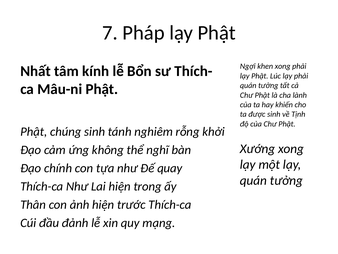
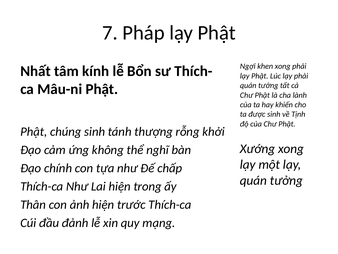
nghiêm: nghiêm -> thượng (154, 131)
quay: quay -> chấp (170, 168)
